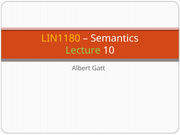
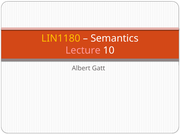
Lecture colour: light green -> pink (83, 50)
